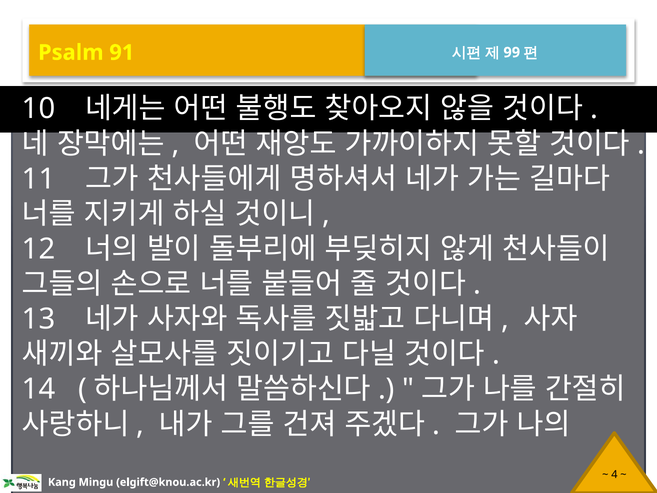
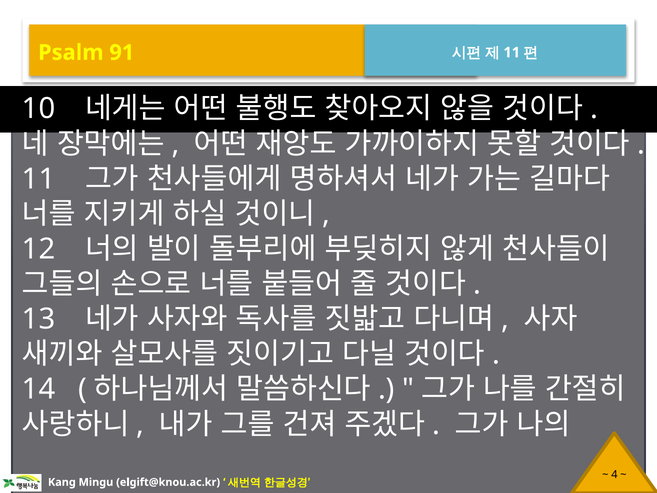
99: 99 -> 11 (512, 52)
